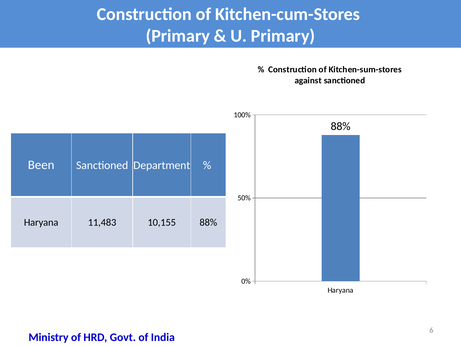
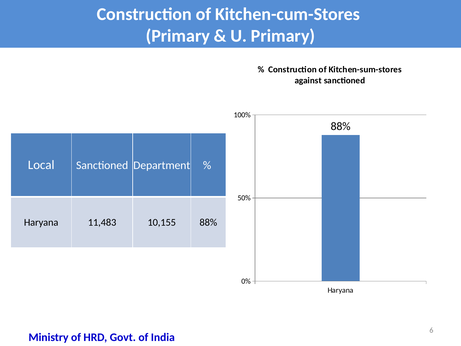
Been: Been -> Local (41, 165)
